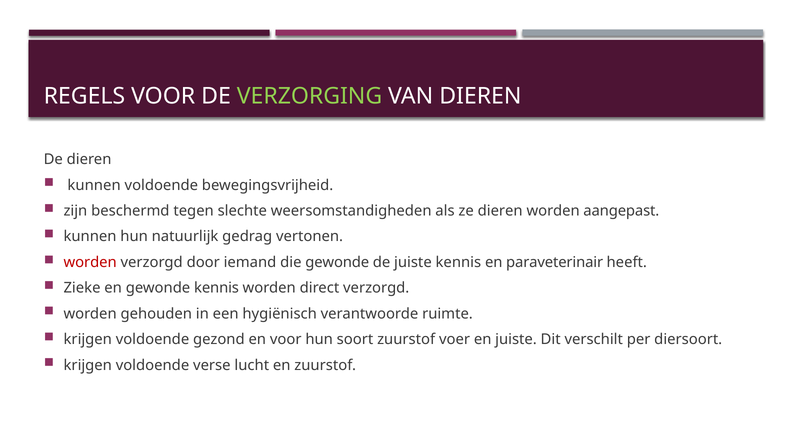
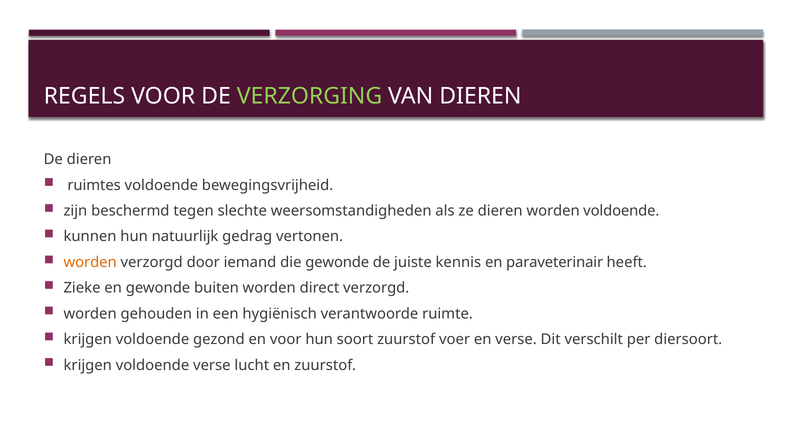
kunnen: kunnen -> ruimtes (94, 185)
worden aangepast: aangepast -> voldoende (621, 211)
worden colour: red -> orange (90, 263)
gewonde kennis: kennis -> buiten (217, 288)
en juiste: juiste -> verse (516, 340)
